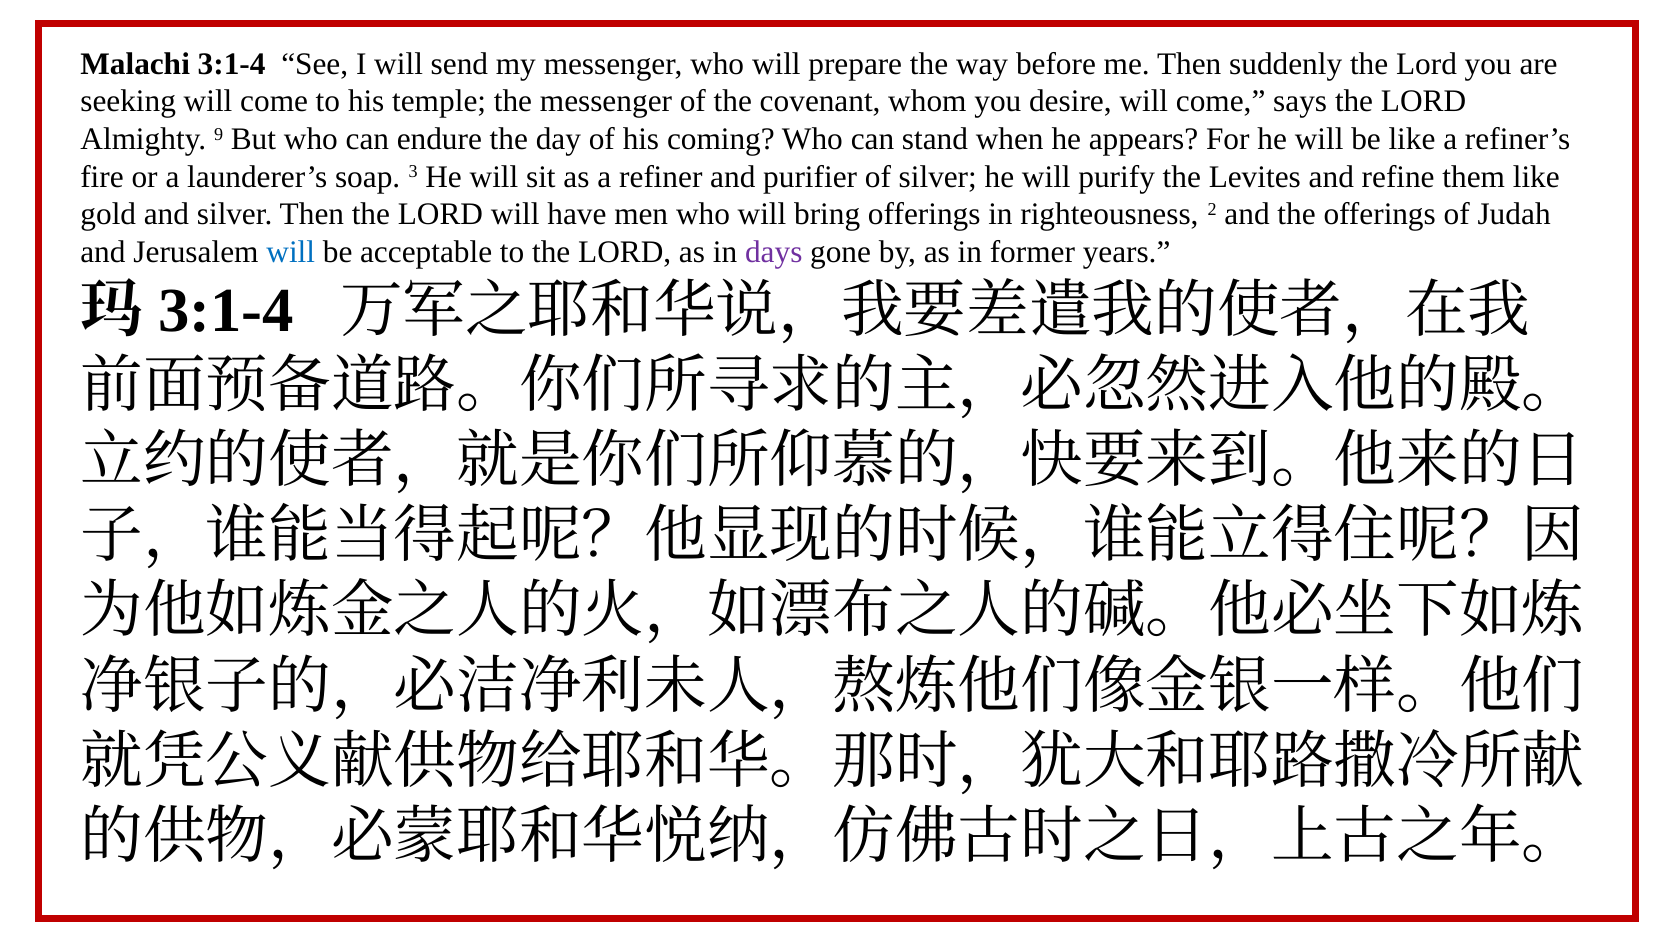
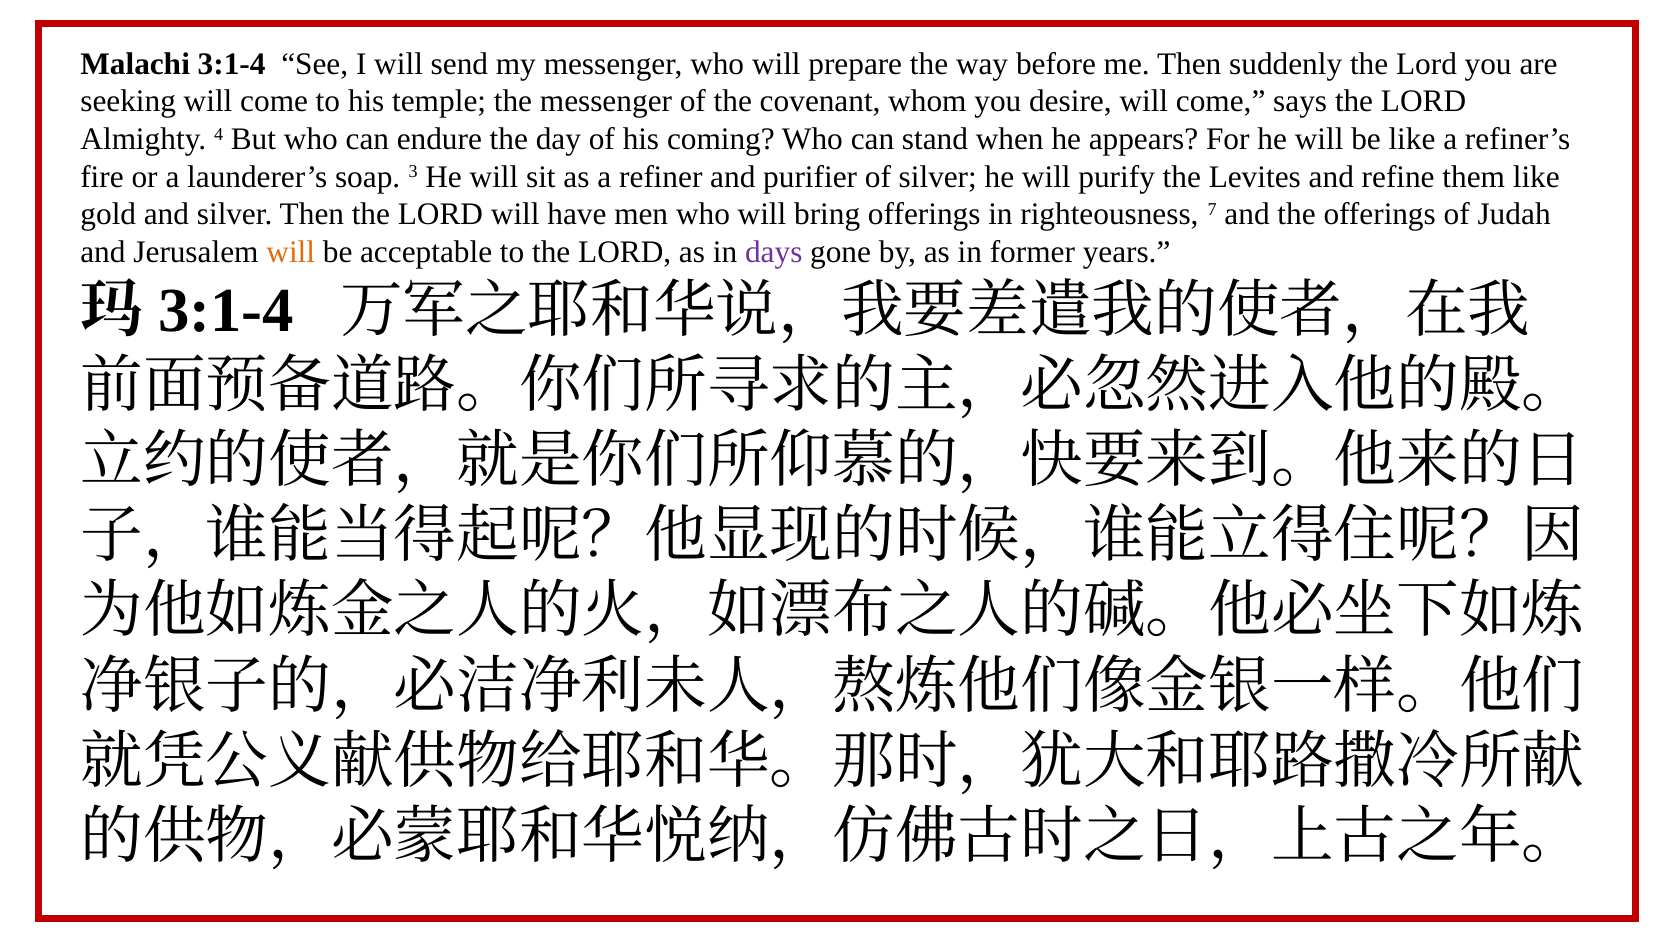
9: 9 -> 4 (219, 134)
2: 2 -> 7 (1212, 209)
will colour: blue -> orange (291, 252)
